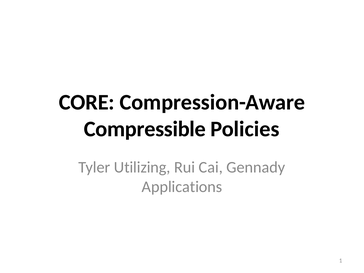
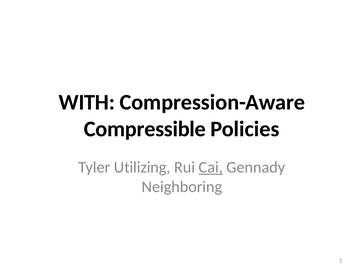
CORE: CORE -> WITH (87, 102)
Cai underline: none -> present (211, 167)
Applications: Applications -> Neighboring (182, 187)
